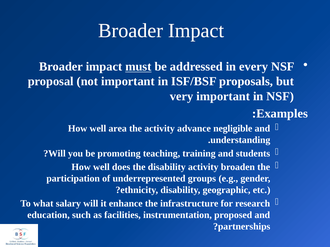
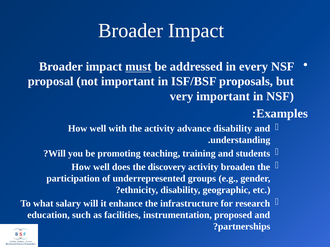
area: area -> with (118, 129)
advance negligible: negligible -> disability (233, 129)
the disability: disability -> discovery (167, 167)
